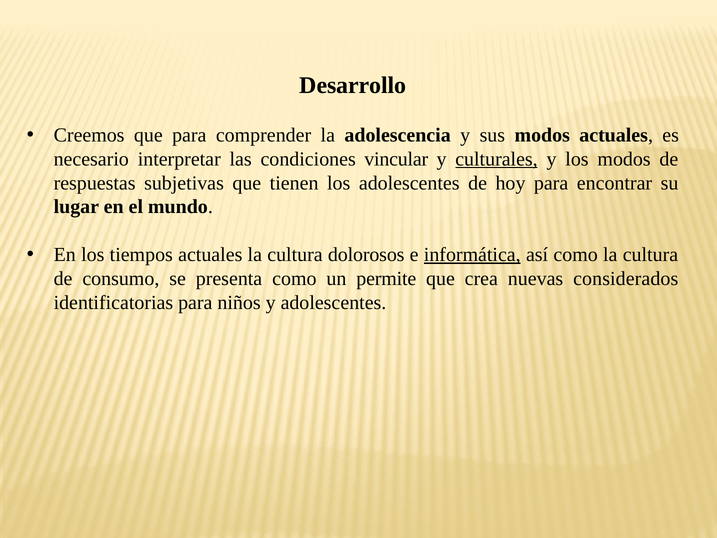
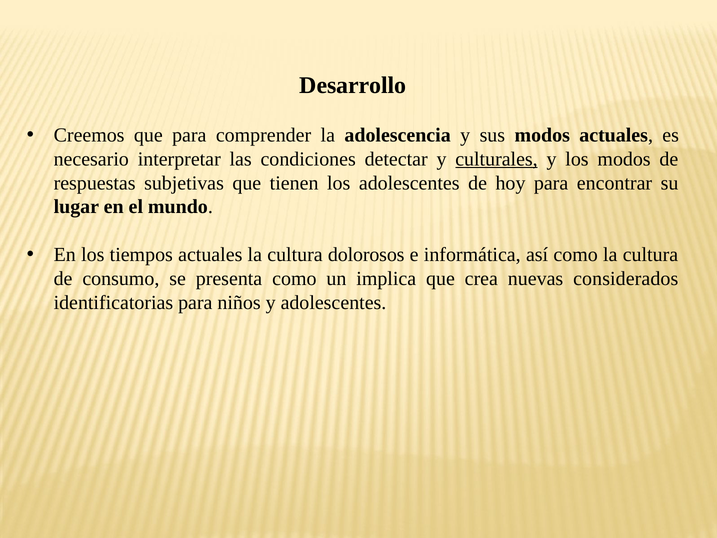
vincular: vincular -> detectar (396, 159)
informática underline: present -> none (472, 255)
permite: permite -> implica (386, 279)
